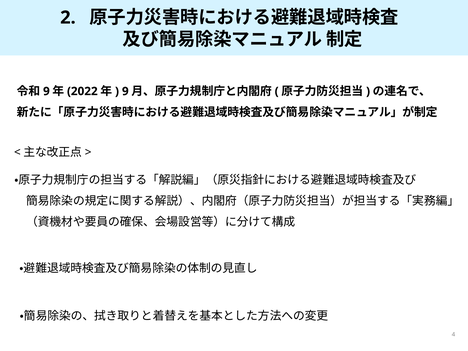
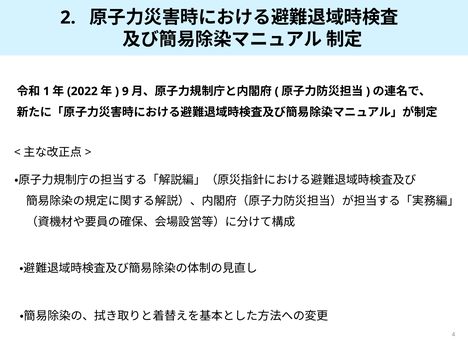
9: 9 -> 1 (46, 91)
